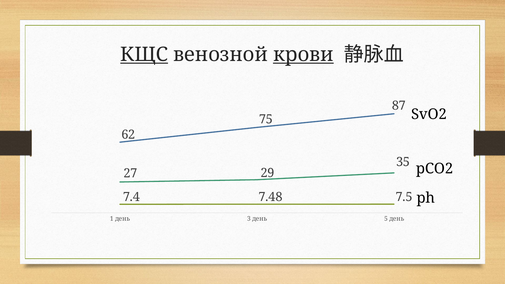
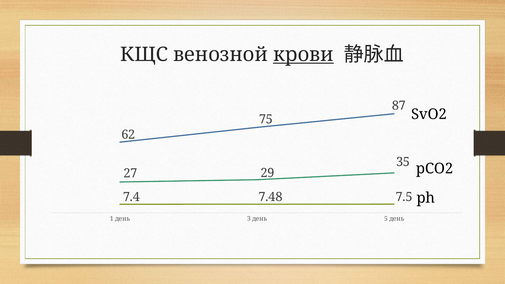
КЩС underline: present -> none (144, 55)
